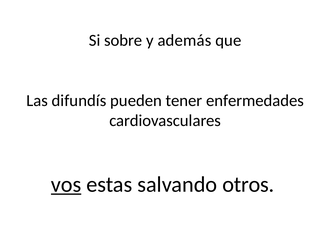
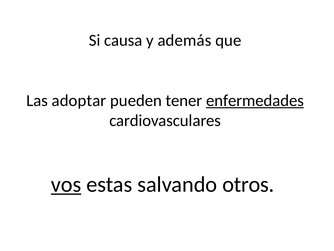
sobre: sobre -> causa (123, 40)
difundís: difundís -> adoptar (79, 100)
enfermedades underline: none -> present (255, 100)
